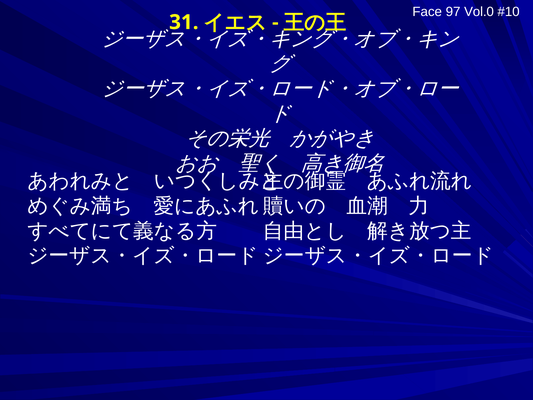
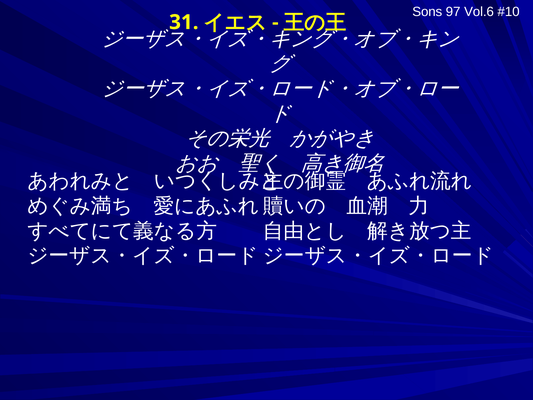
Face: Face -> Sons (427, 12)
Vol.0: Vol.0 -> Vol.6 (479, 12)
